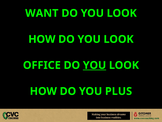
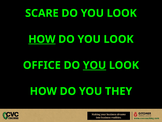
WANT: WANT -> SCARE (42, 13)
HOW underline: none -> present (42, 39)
PLUS: PLUS -> THEY (119, 91)
